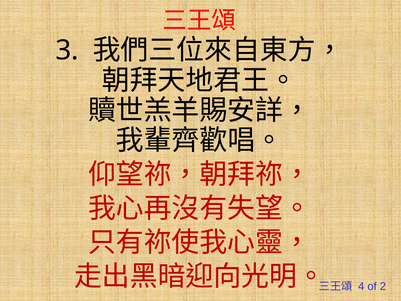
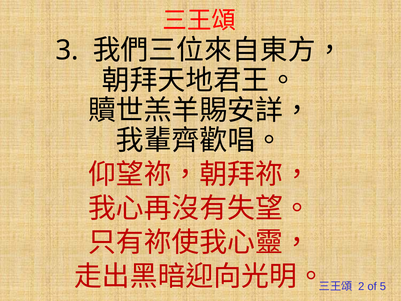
4: 4 -> 2 (361, 286)
2: 2 -> 5 (383, 286)
